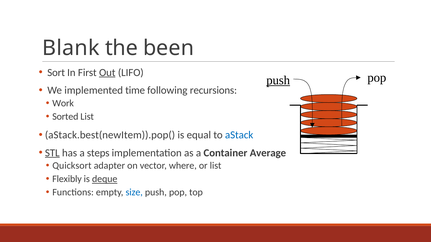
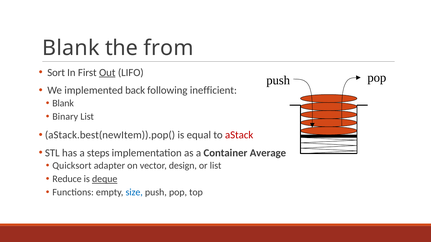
been: been -> from (168, 48)
push underline: present -> none (278, 81)
time: time -> back (135, 91)
recursions: recursions -> inefficient (213, 91)
Work: Work -> Blank (63, 103)
Sorted: Sorted -> Binary (65, 117)
aStack colour: blue -> red (239, 135)
STL underline: present -> none (52, 153)
where: where -> design (183, 166)
Flexibly: Flexibly -> Reduce (67, 179)
